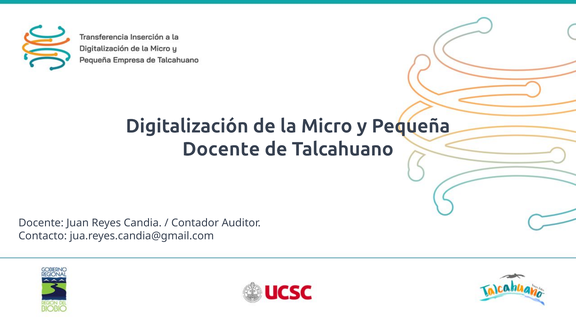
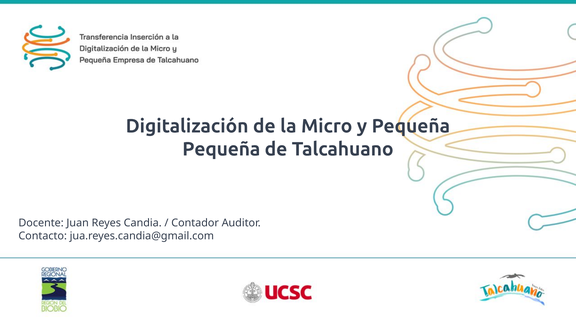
Docente: Docente -> Pequeña (221, 149)
